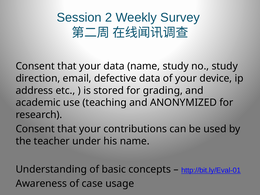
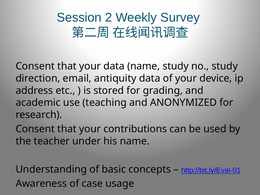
defective: defective -> antiquity (115, 78)
